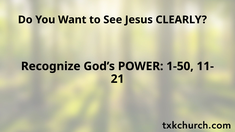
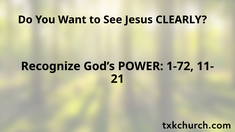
1-50: 1-50 -> 1-72 (180, 66)
